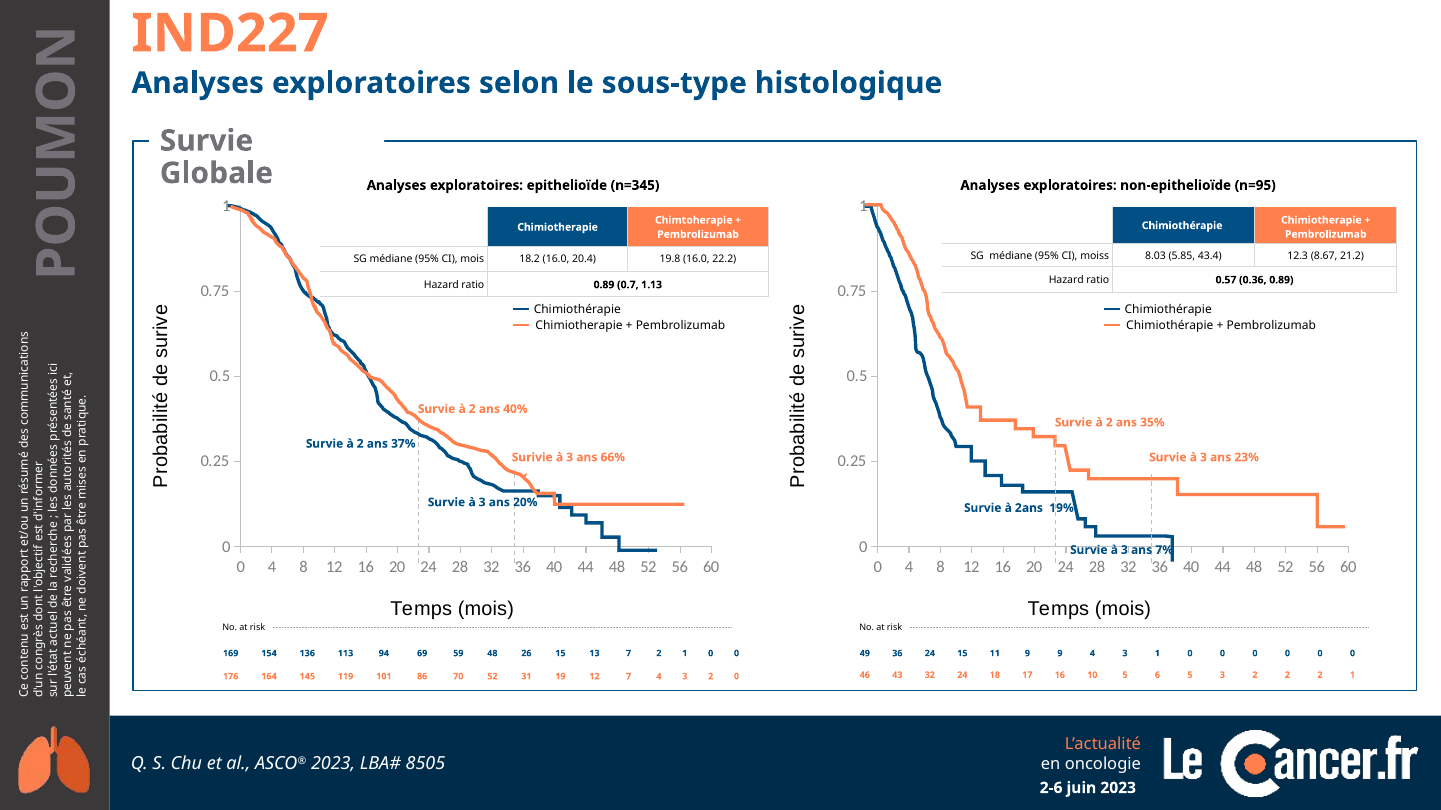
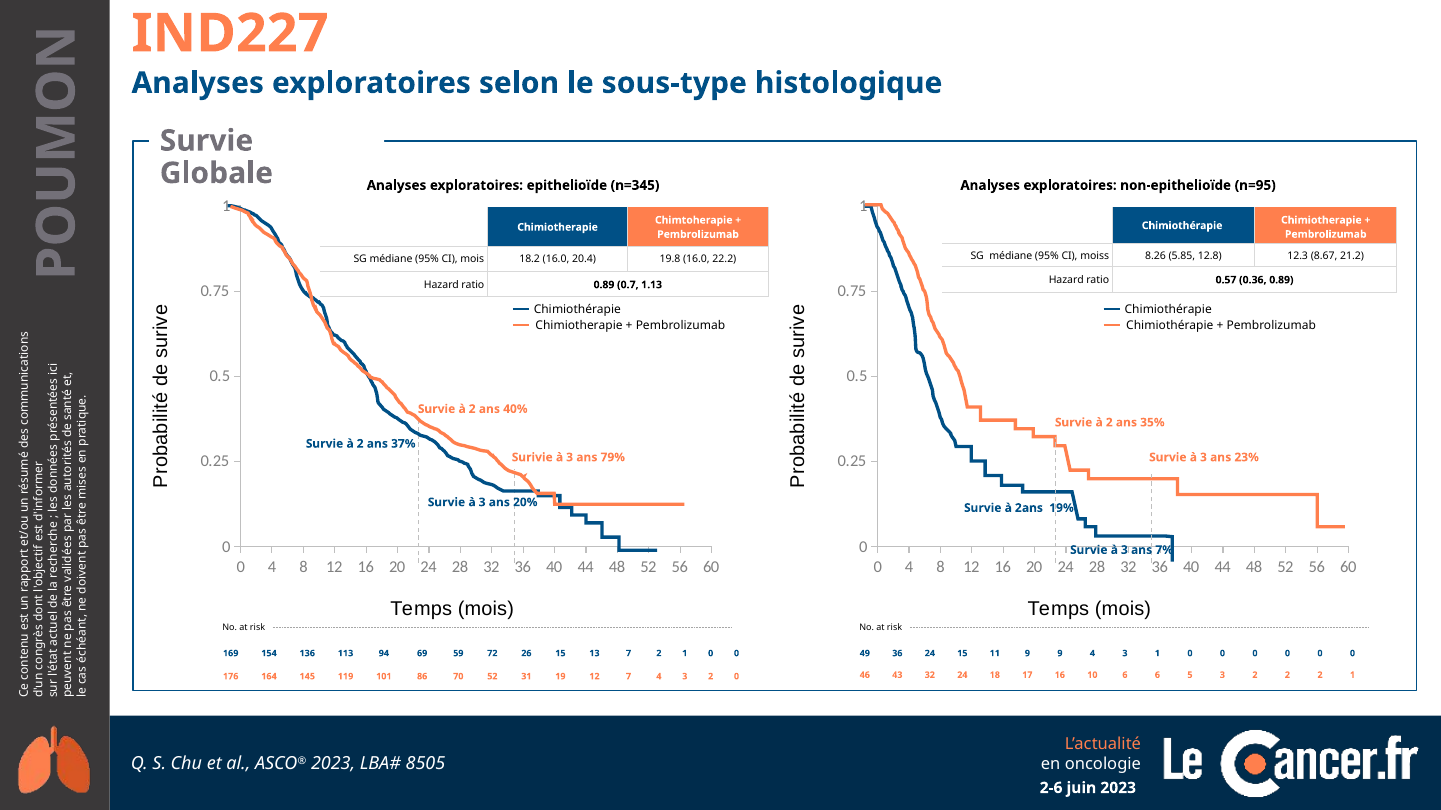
8.03: 8.03 -> 8.26 (1155, 256)
43.4: 43.4 -> 12.8 (1210, 256)
66%: 66% -> 79% (613, 458)
59 48: 48 -> 72 (492, 654)
10 5: 5 -> 6 (1125, 675)
